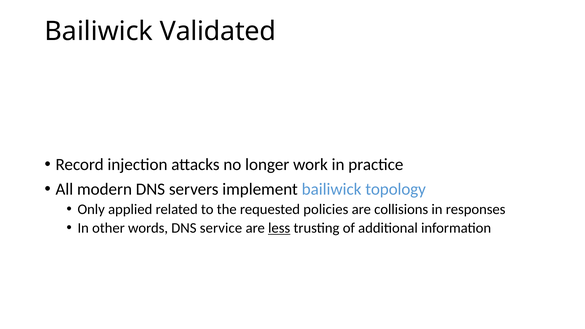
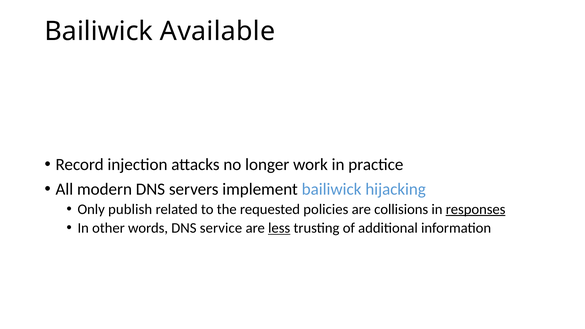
Validated: Validated -> Available (218, 31)
topology: topology -> hijacking (396, 189)
applied: applied -> publish (130, 209)
responses underline: none -> present (476, 209)
